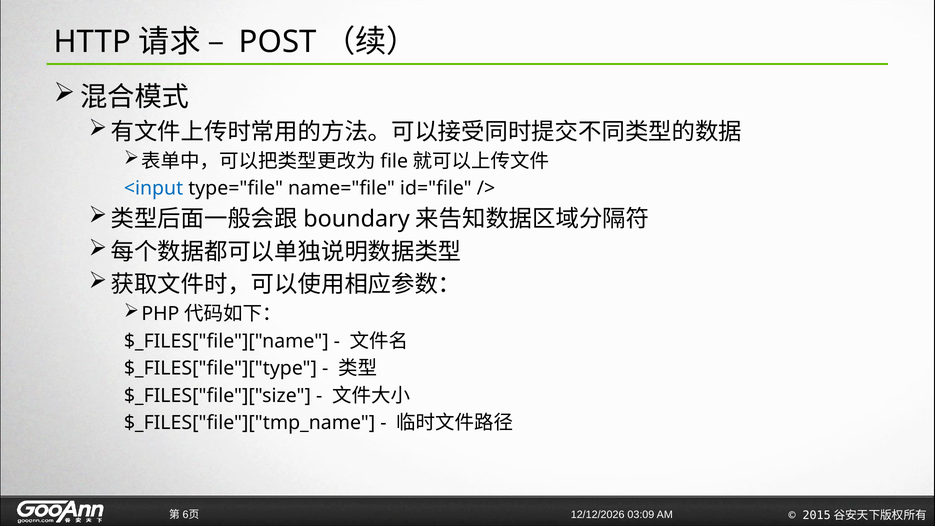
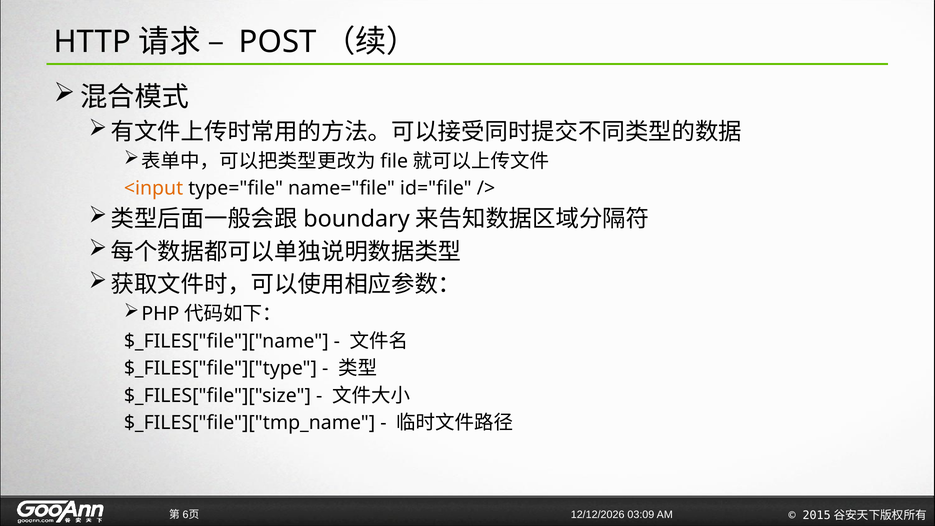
<input colour: blue -> orange (154, 188)
